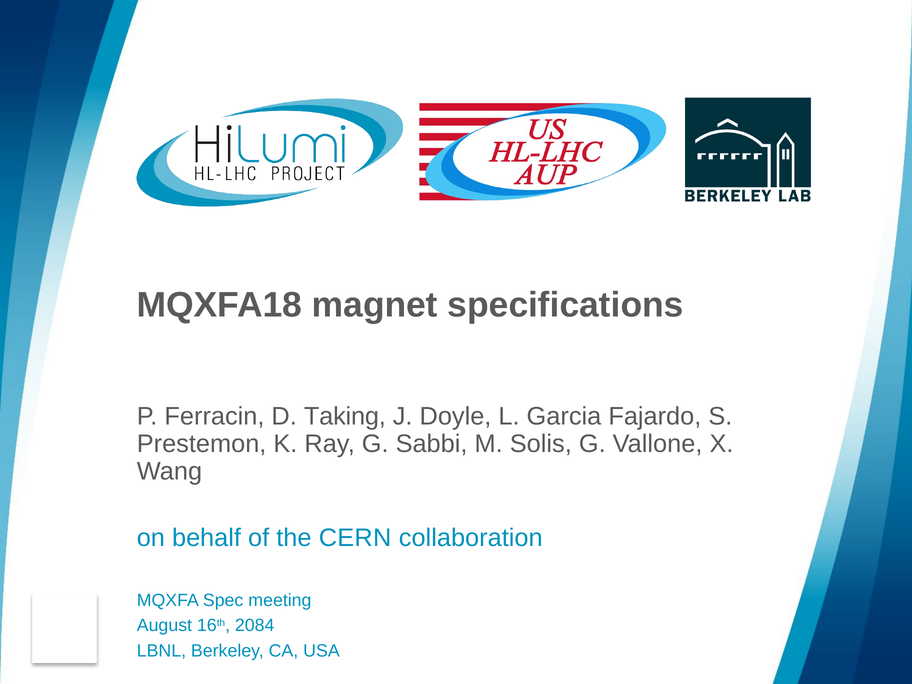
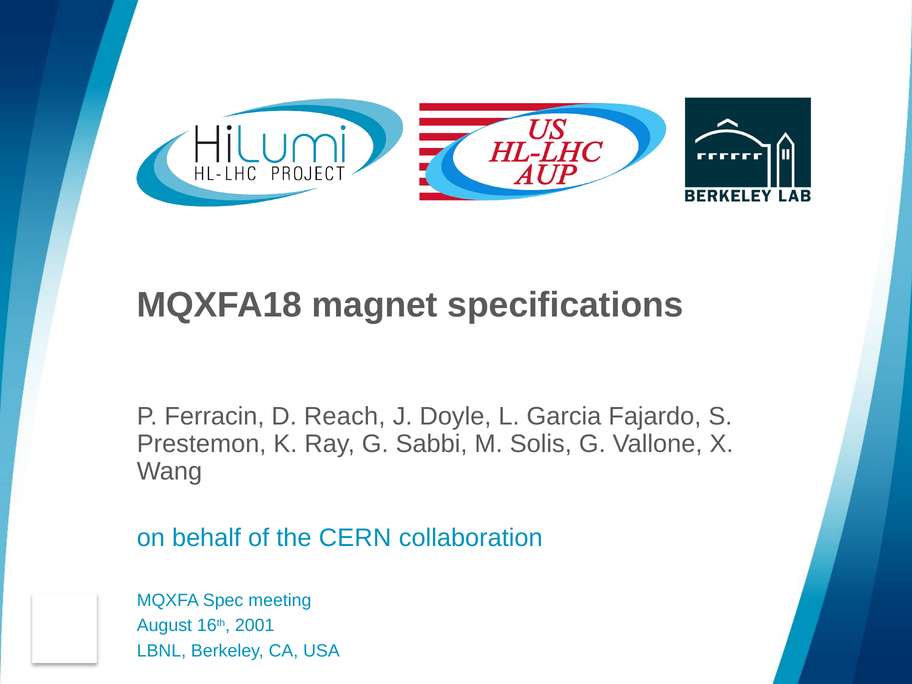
Taking: Taking -> Reach (345, 416)
2084: 2084 -> 2001 (255, 626)
